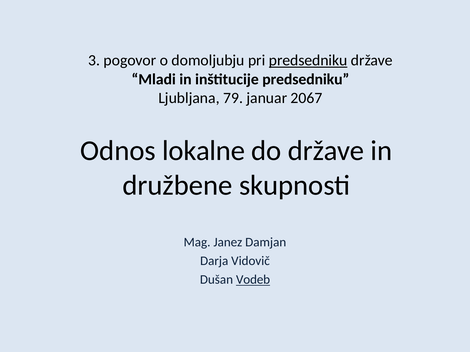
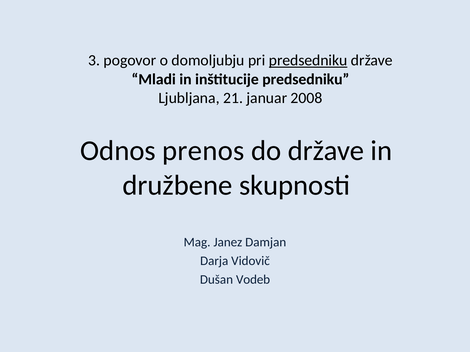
79: 79 -> 21 (233, 98)
2067: 2067 -> 2008 (307, 98)
lokalne: lokalne -> prenos (203, 151)
Vodeb underline: present -> none (253, 280)
